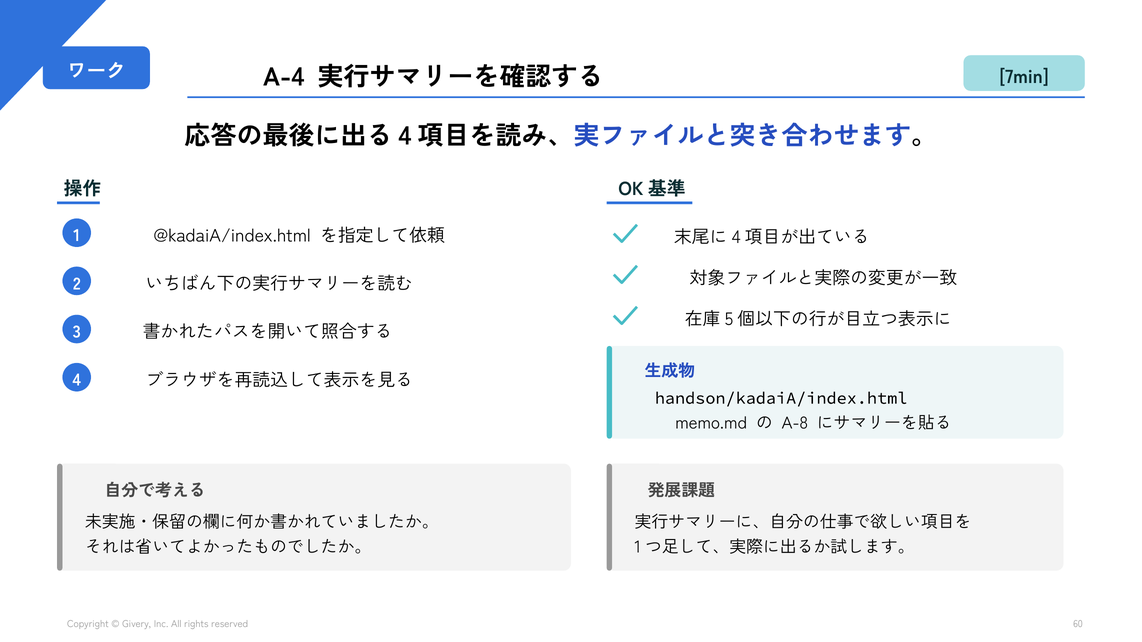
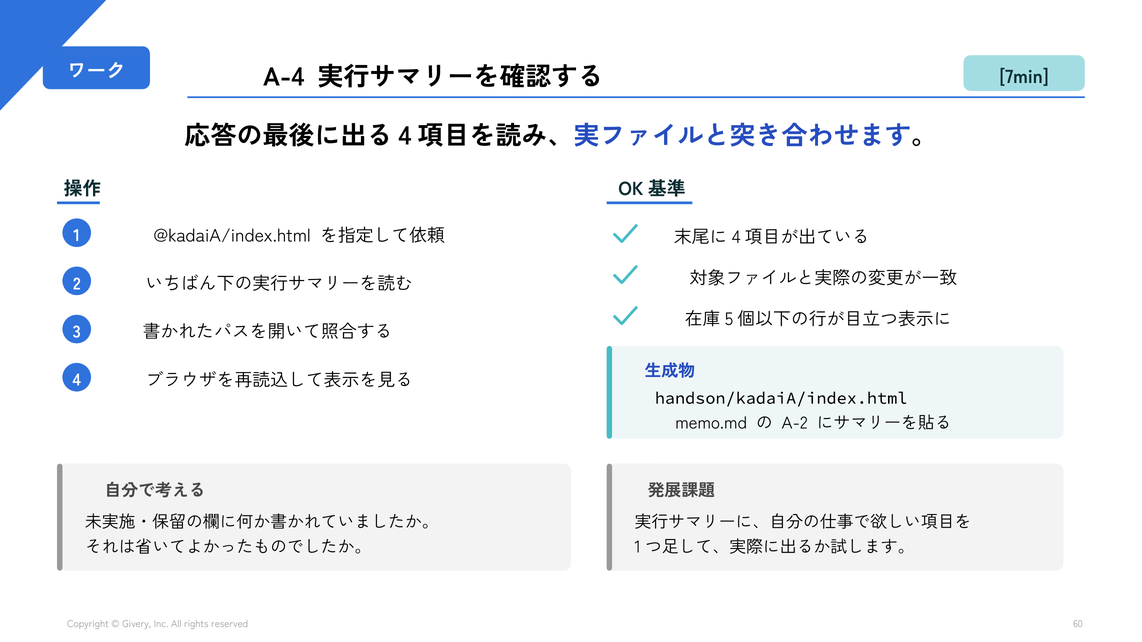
A-8: A-8 -> A-2 (795, 423)
